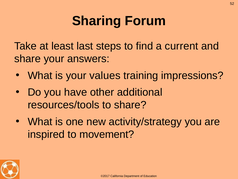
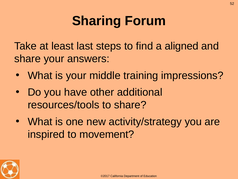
current: current -> aligned (182, 46)
values: values -> middle (105, 75)
